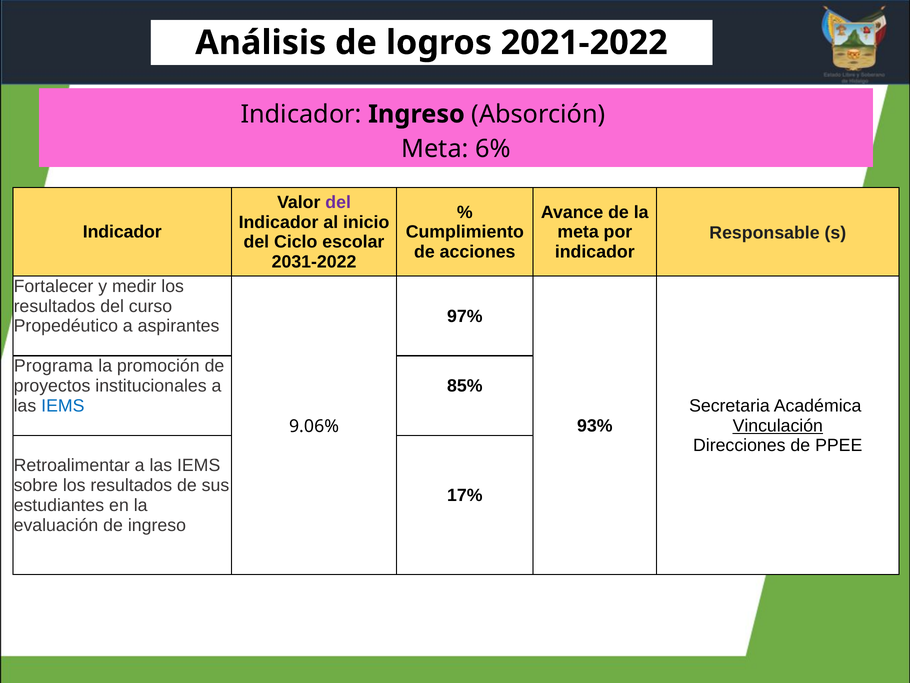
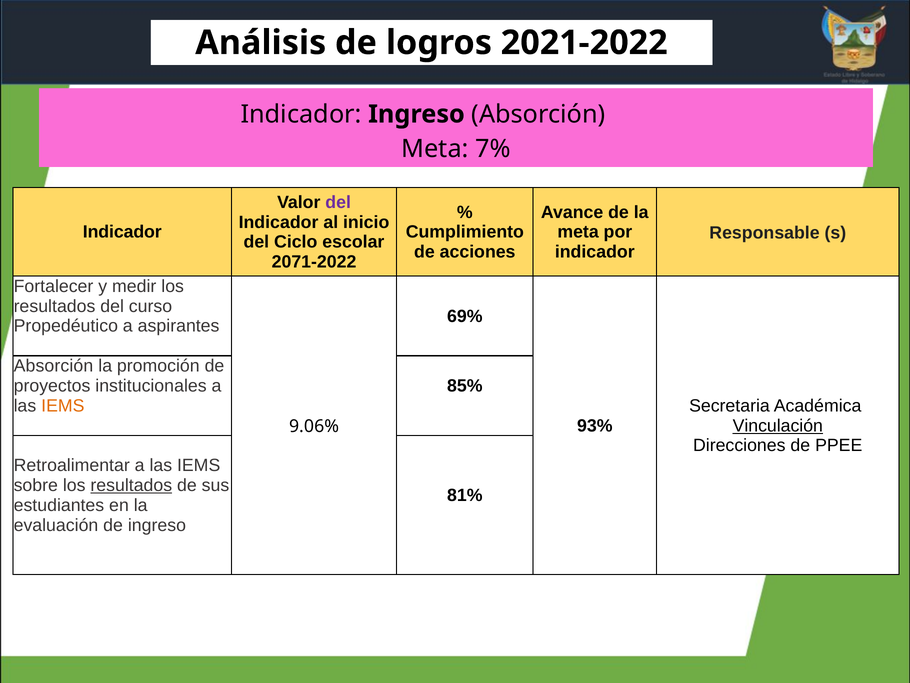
6%: 6% -> 7% (493, 149)
2031-2022: 2031-2022 -> 2071-2022 (314, 262)
97%: 97% -> 69% (465, 316)
Programa: Programa -> Absorción (53, 366)
IEMS colour: blue -> orange (63, 405)
resultados underline: none -> present (131, 485)
17%: 17% -> 81% (465, 495)
